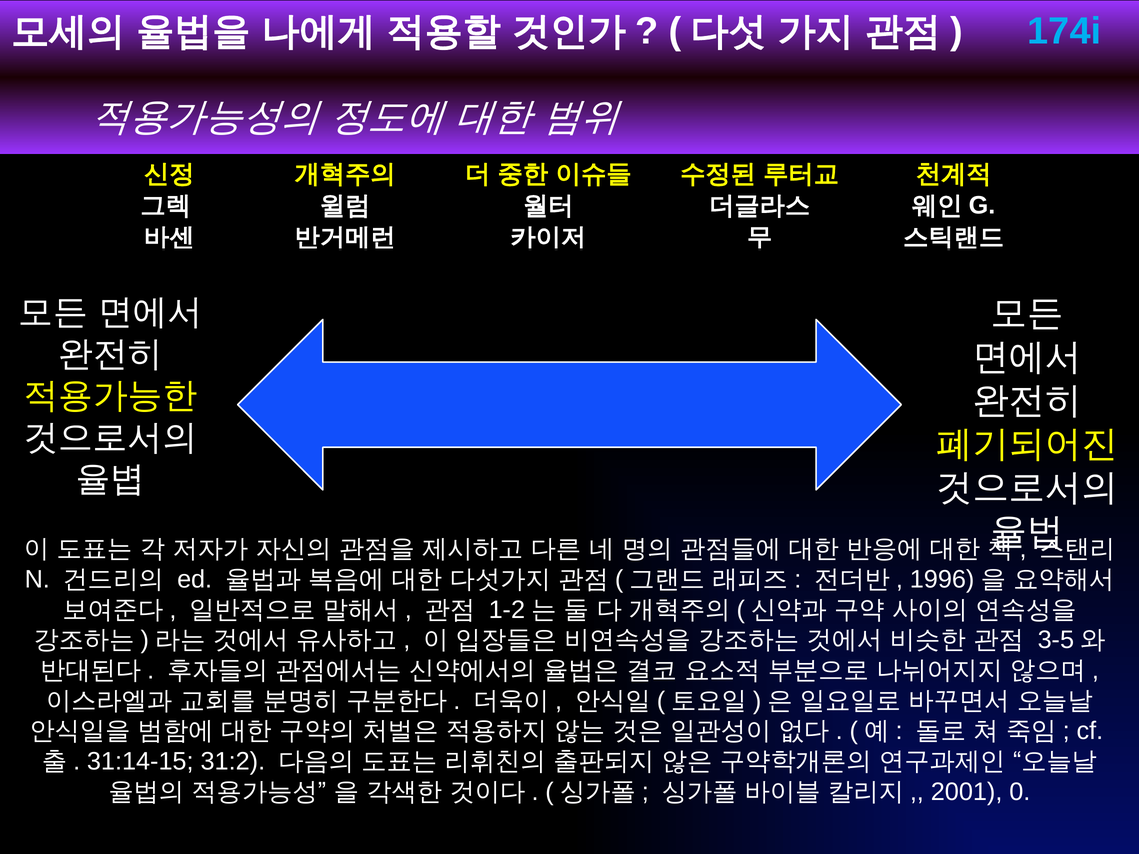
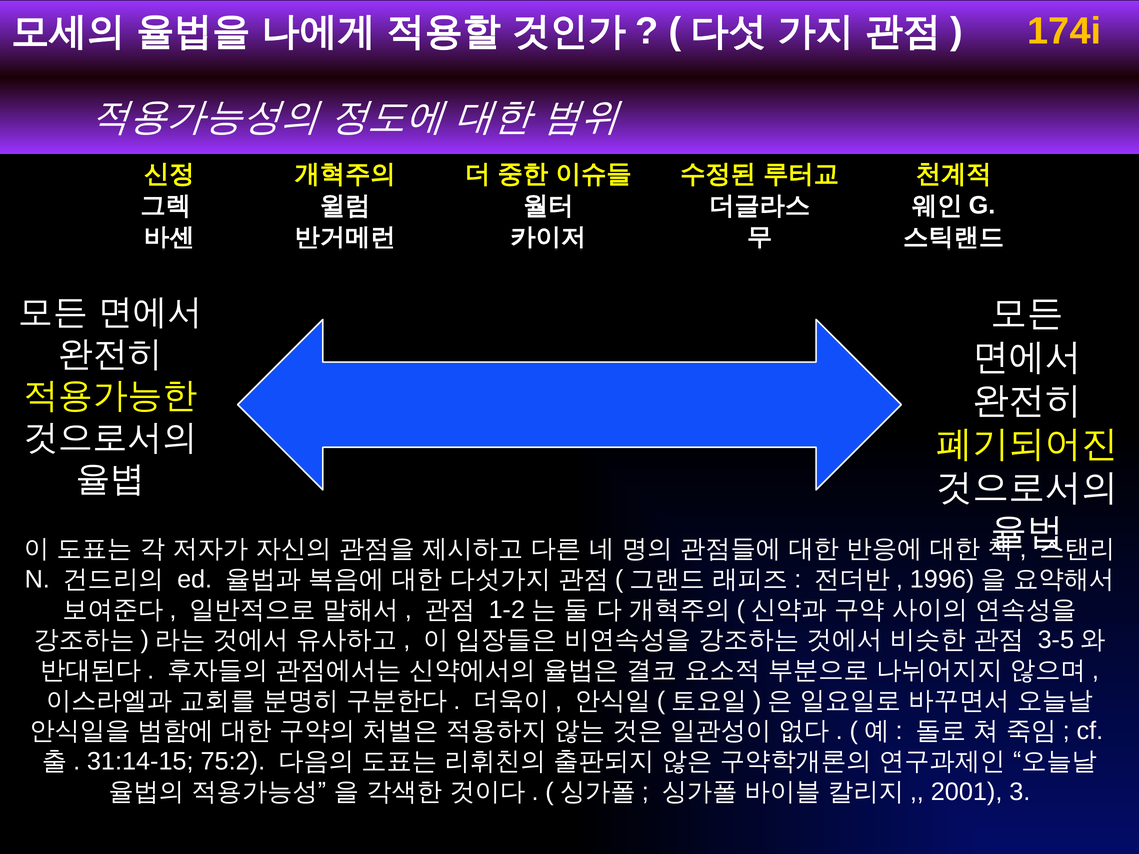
174i colour: light blue -> yellow (1064, 31)
31:2: 31:2 -> 75:2 (233, 762)
0: 0 -> 3 (1020, 792)
